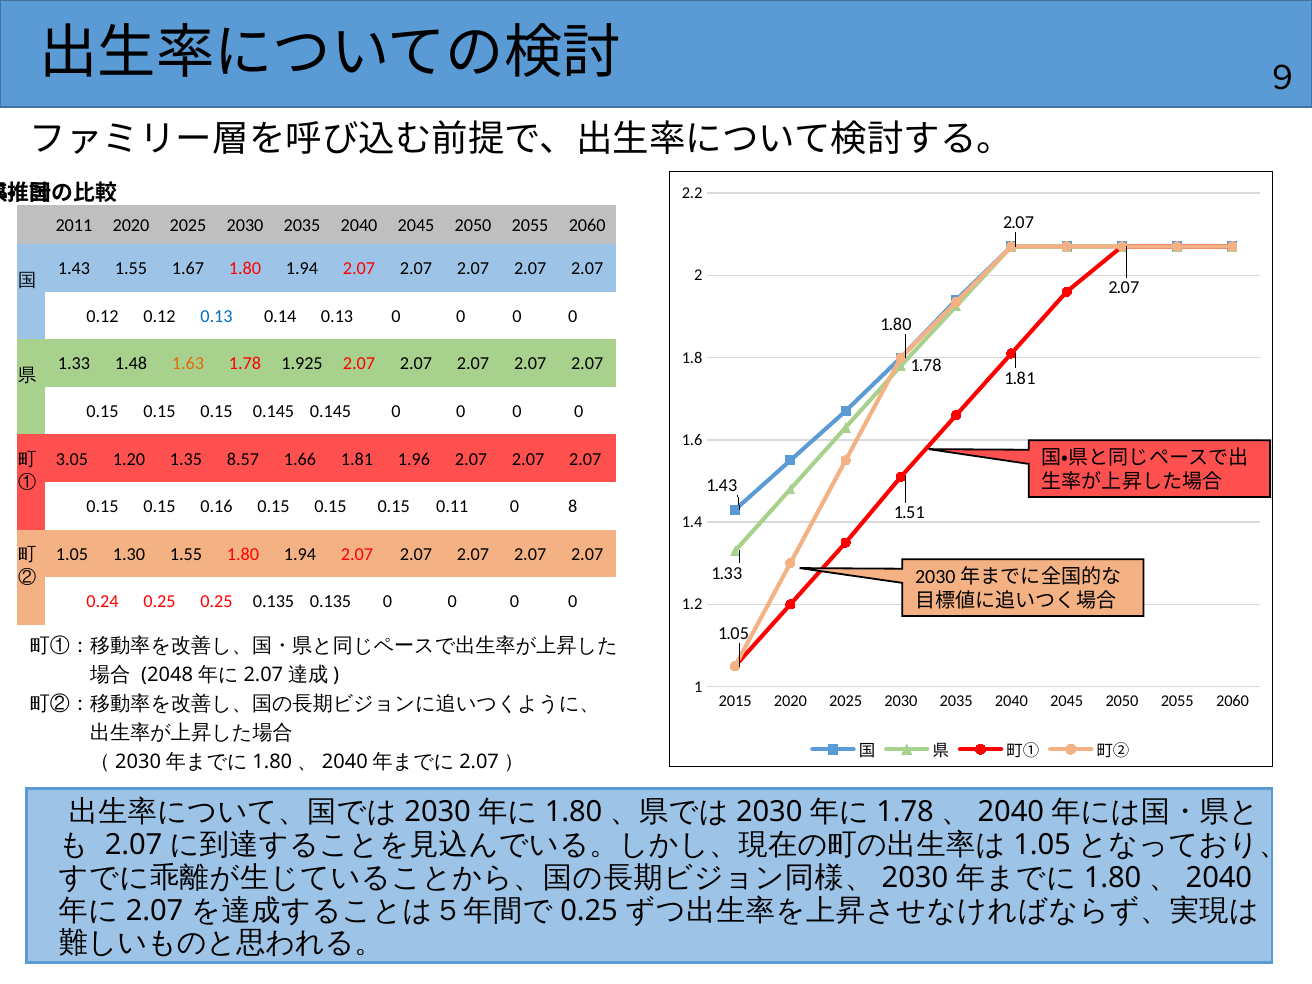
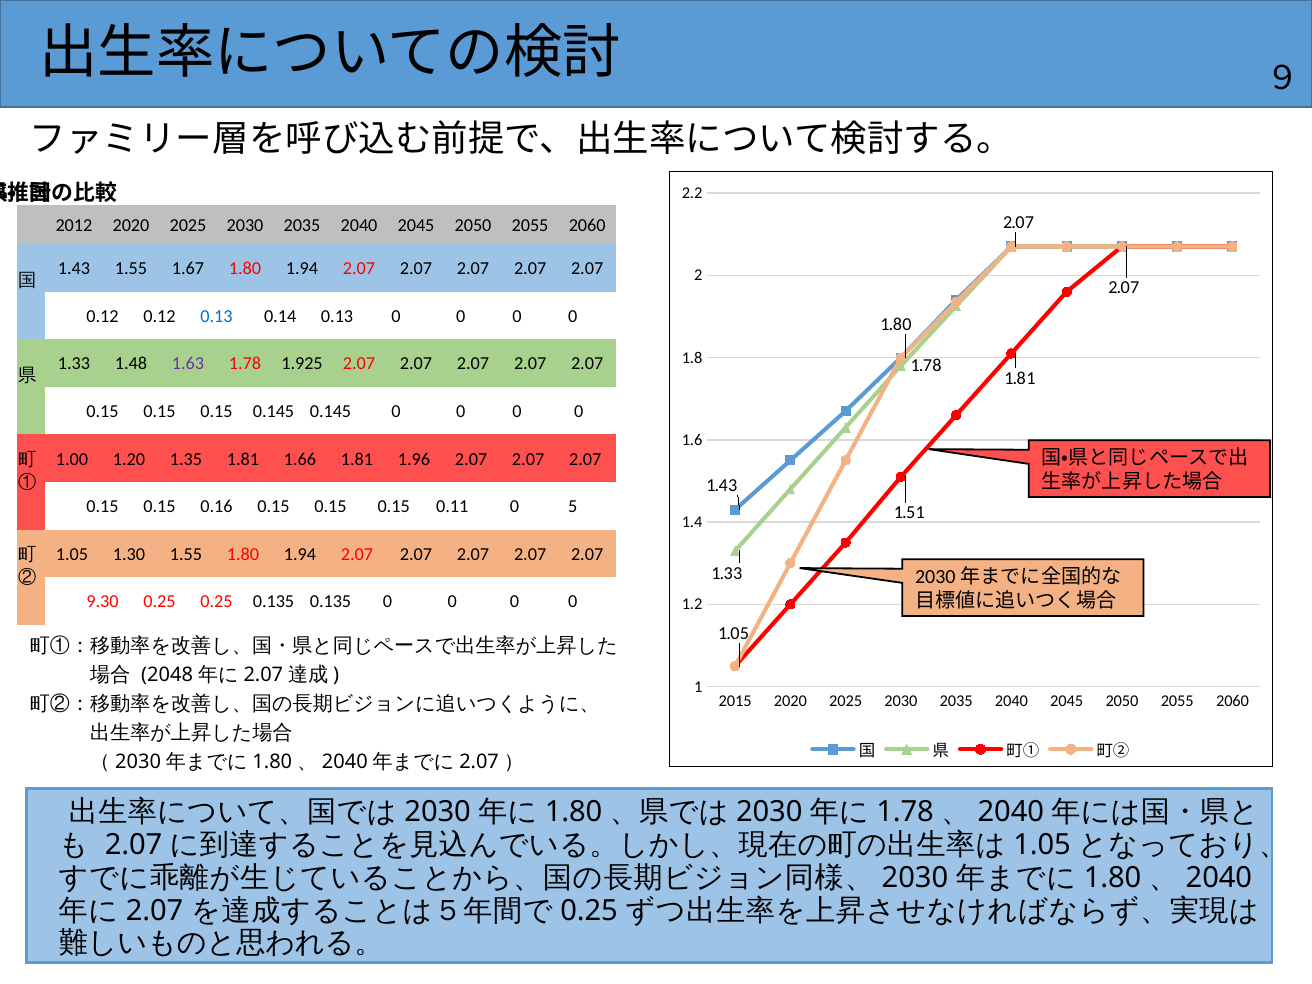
2011: 2011 -> 2012 (74, 225)
1.63 colour: orange -> purple (188, 364)
3.05: 3.05 -> 1.00 (72, 459)
1.35 8.57: 8.57 -> 1.81 (243, 459)
8: 8 -> 5 (573, 507)
0.24: 0.24 -> 9.30 (102, 602)
